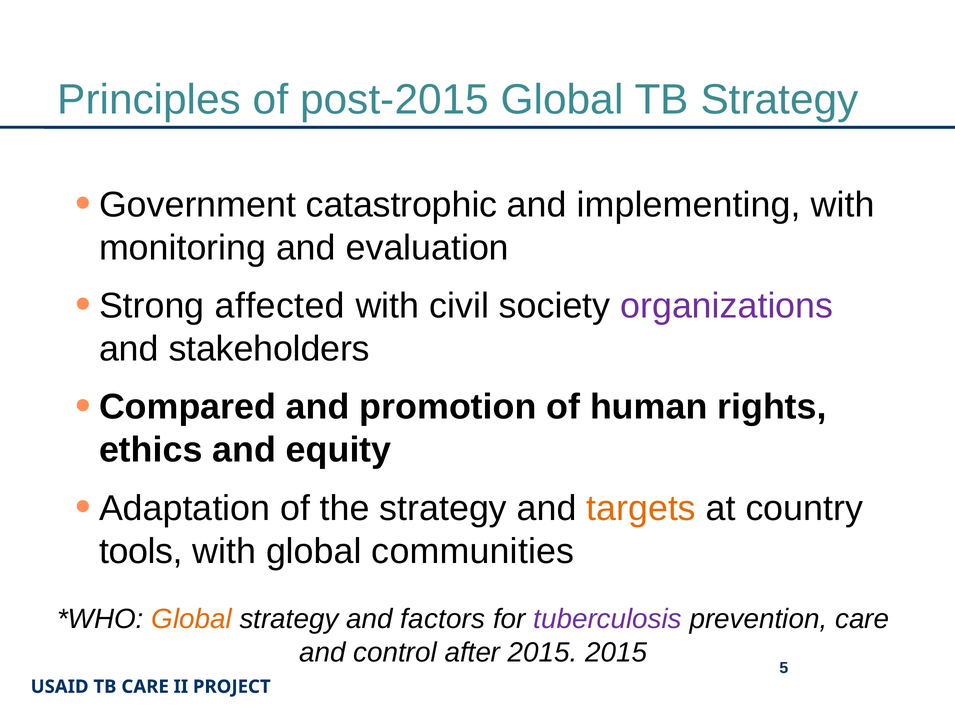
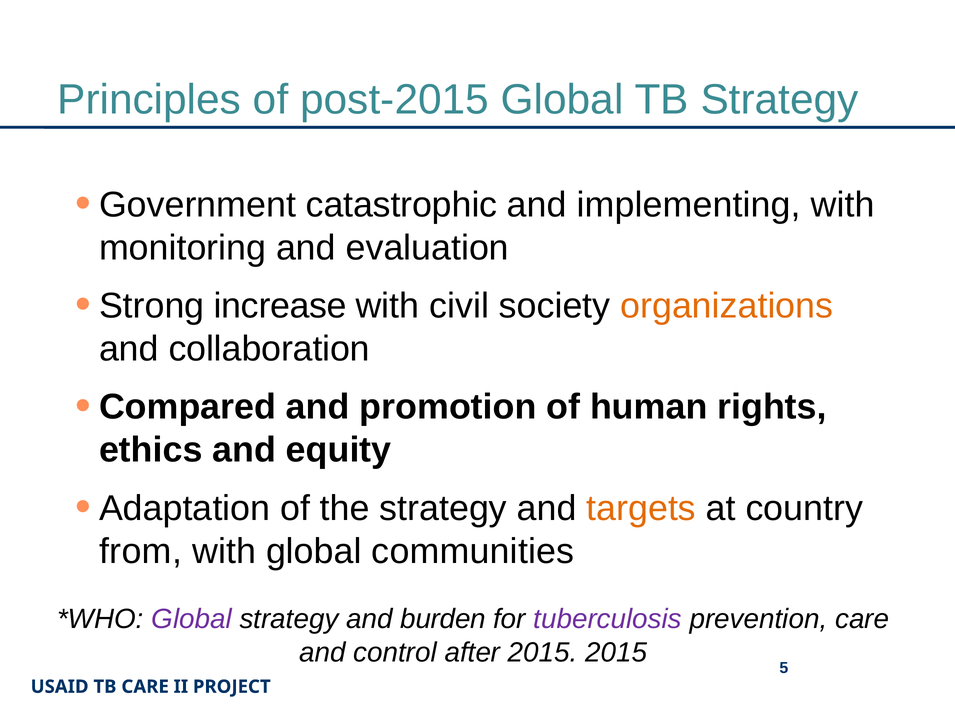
affected: affected -> increase (280, 306)
organizations colour: purple -> orange (727, 306)
stakeholders: stakeholders -> collaboration (269, 349)
tools: tools -> from (141, 551)
Global colour: orange -> purple (192, 619)
factors: factors -> burden (443, 619)
